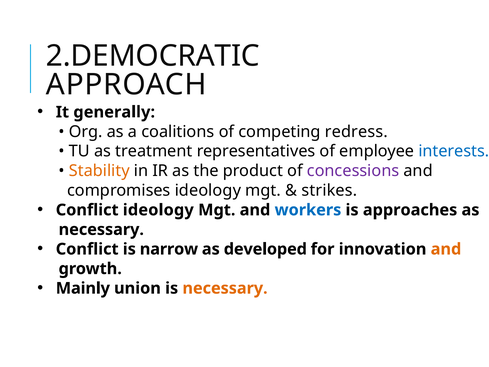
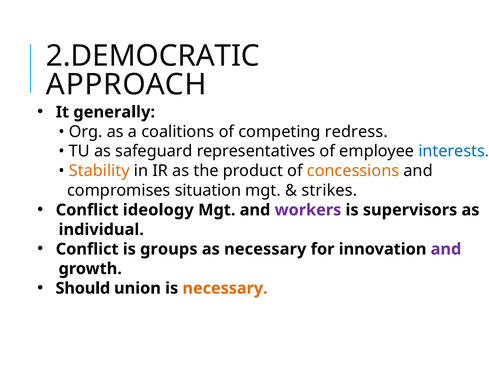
treatment: treatment -> safeguard (154, 151)
concessions colour: purple -> orange (353, 171)
compromises ideology: ideology -> situation (208, 190)
workers colour: blue -> purple (308, 210)
approaches: approaches -> supervisors (410, 210)
necessary: necessary -> individual (101, 229)
narrow: narrow -> groups (169, 249)
as developed: developed -> necessary (265, 249)
and colour: orange -> purple (446, 249)
Mainly: Mainly -> Should (83, 288)
